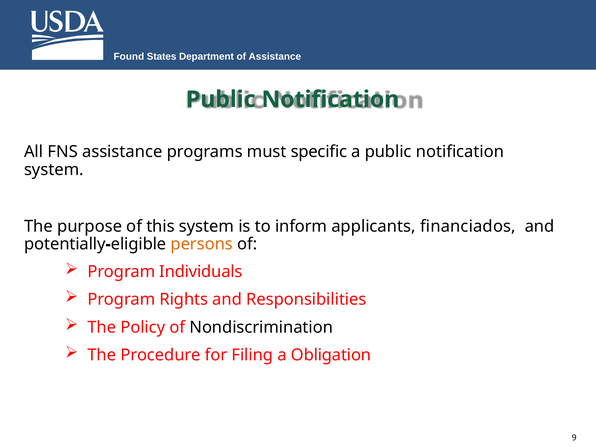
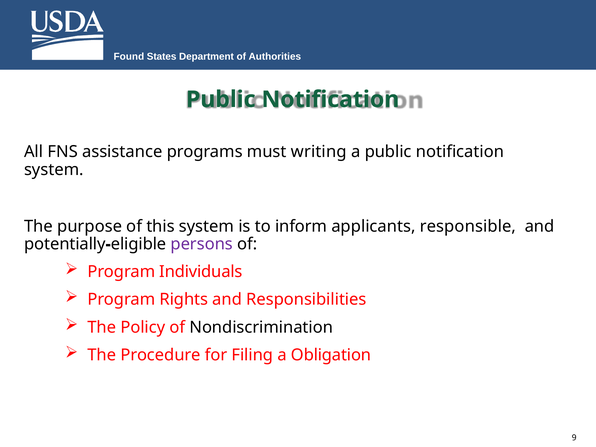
of Assistance: Assistance -> Authorities (275, 57)
specific: specific -> writing (319, 152)
financiados: financiados -> responsible (468, 226)
persons colour: orange -> purple (202, 244)
